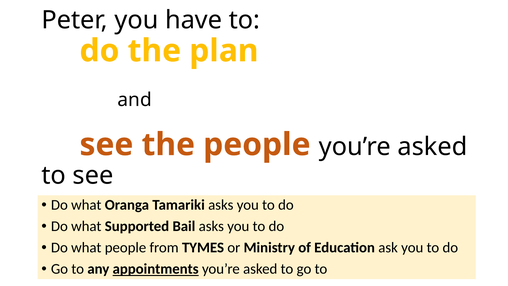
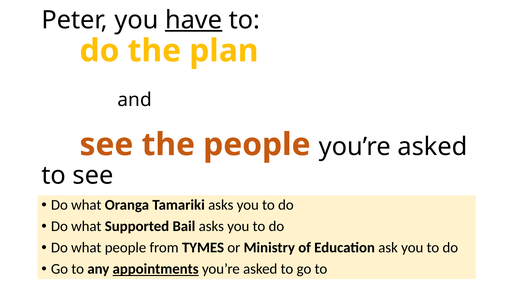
have underline: none -> present (194, 20)
